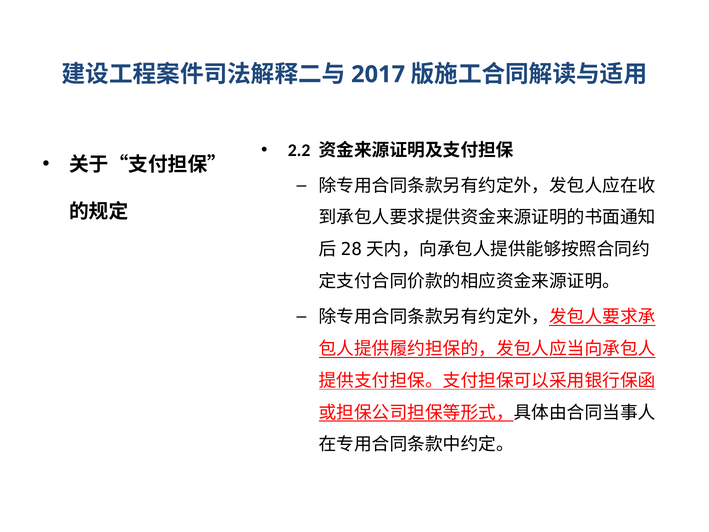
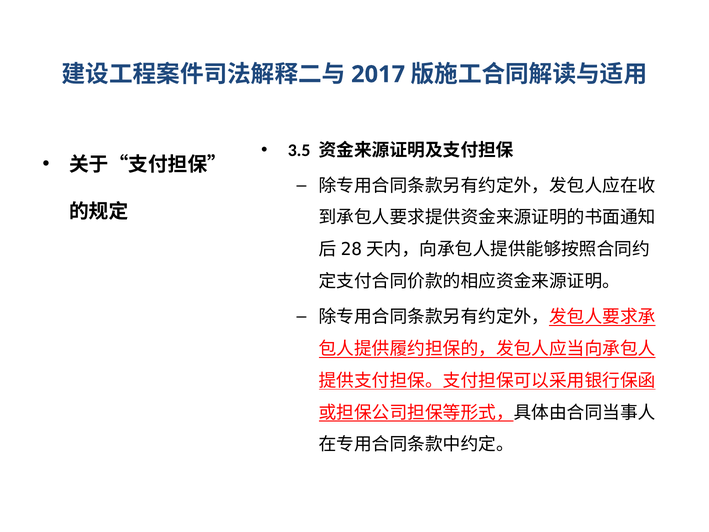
2.2: 2.2 -> 3.5 (299, 150)
